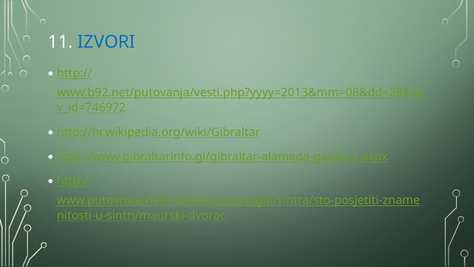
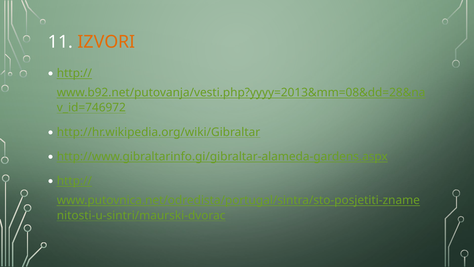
IZVORI colour: blue -> orange (106, 42)
